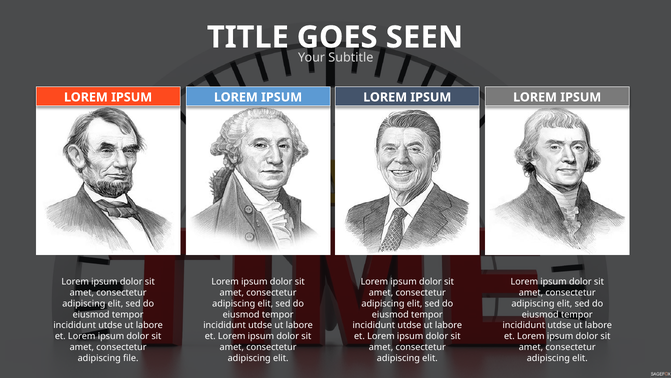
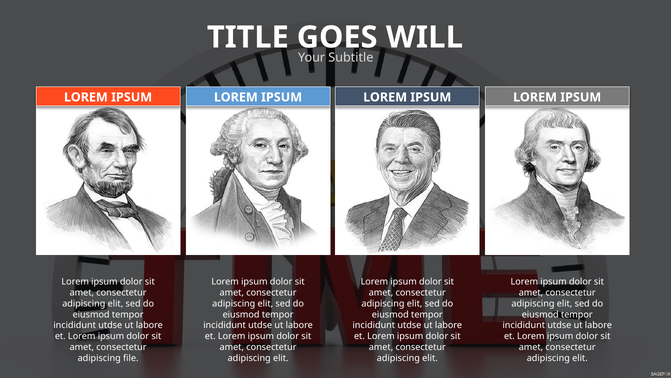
SEEN: SEEN -> WILL (424, 37)
